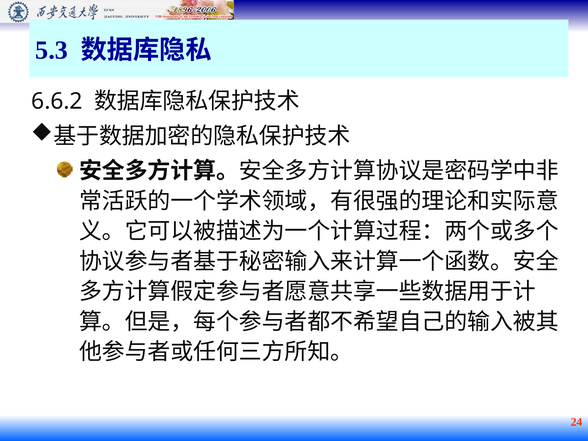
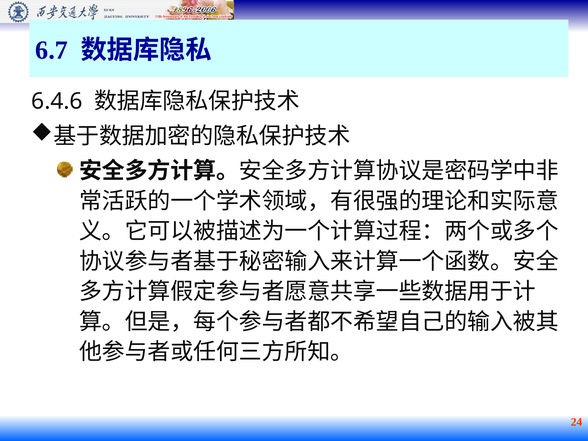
5.3: 5.3 -> 6.7 (52, 50)
6.6.2: 6.6.2 -> 6.4.6 (57, 101)
